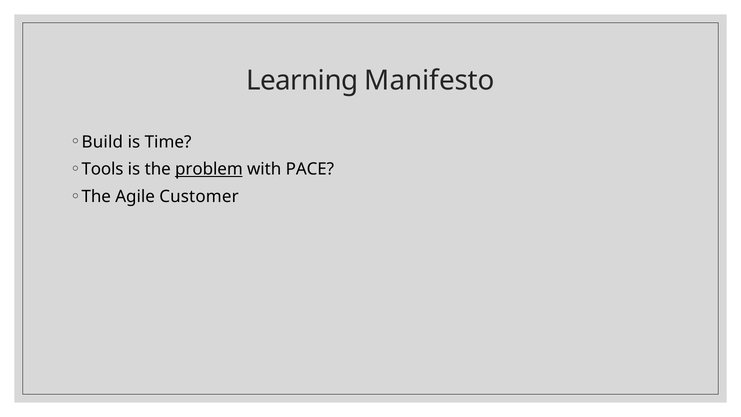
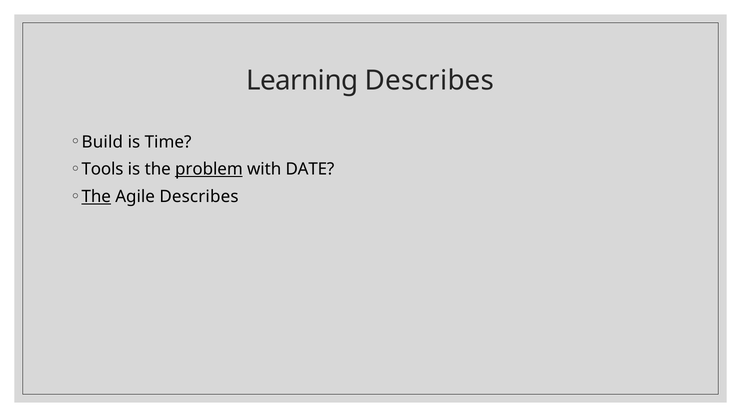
Learning Manifesto: Manifesto -> Describes (429, 81)
PACE: PACE -> DATE (310, 169)
The underline: none -> present (96, 197)
Agile Customer: Customer -> Describes (199, 197)
